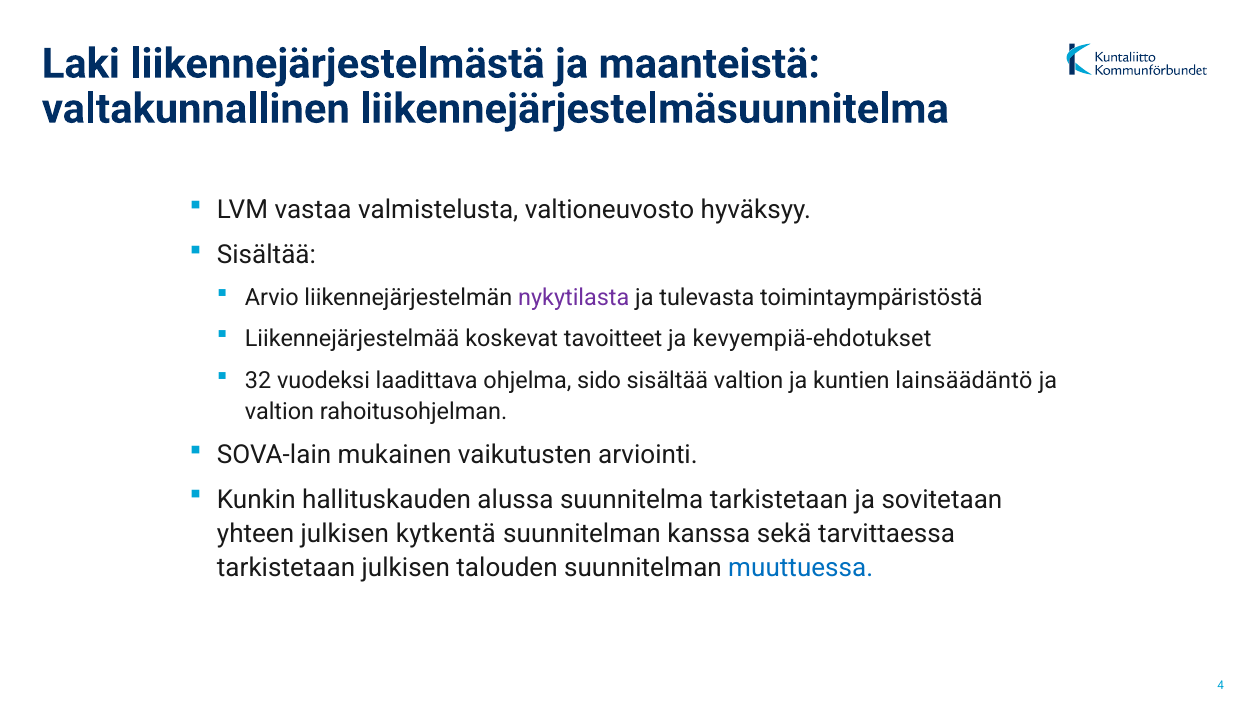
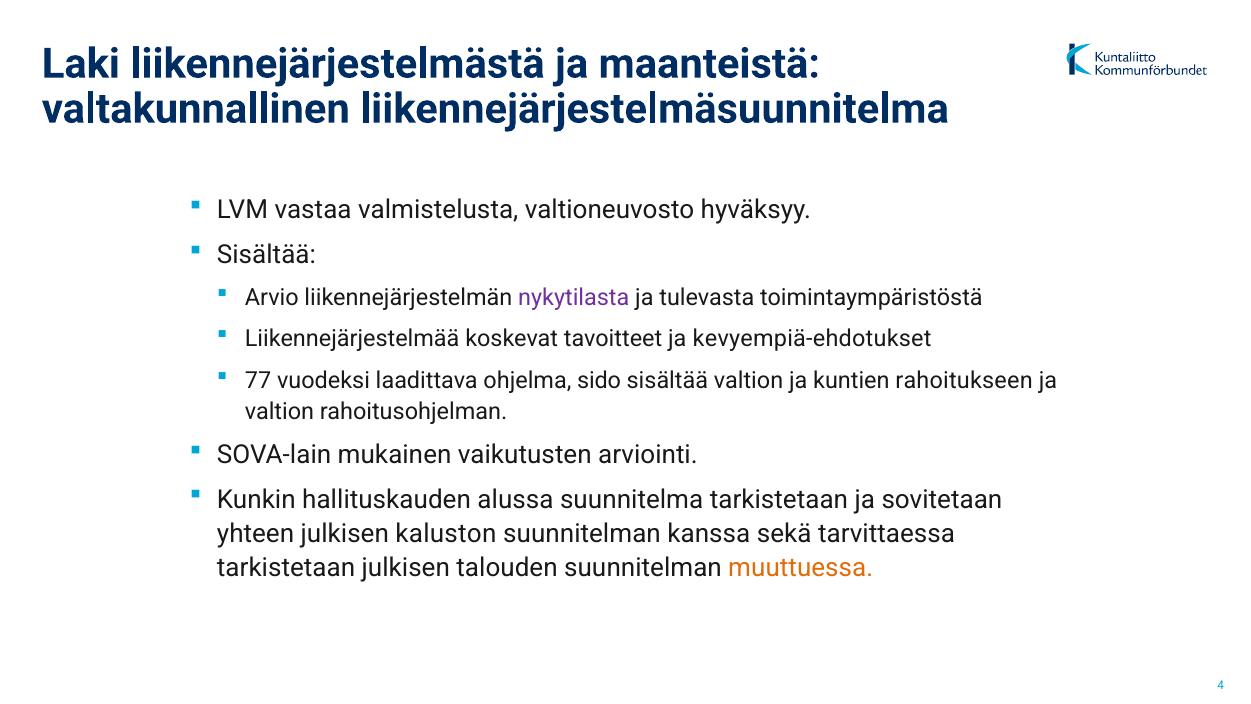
32: 32 -> 77 (258, 380)
lainsäädäntö: lainsäädäntö -> rahoitukseen (964, 380)
kytkentä: kytkentä -> kaluston (446, 534)
muuttuessa colour: blue -> orange (801, 568)
